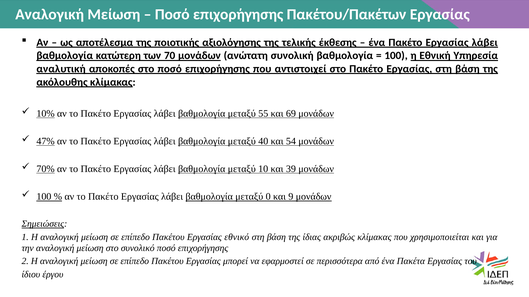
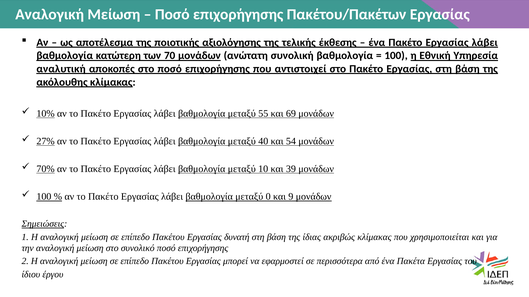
47%: 47% -> 27% (46, 141)
εθνικό: εθνικό -> δυνατή (237, 237)
